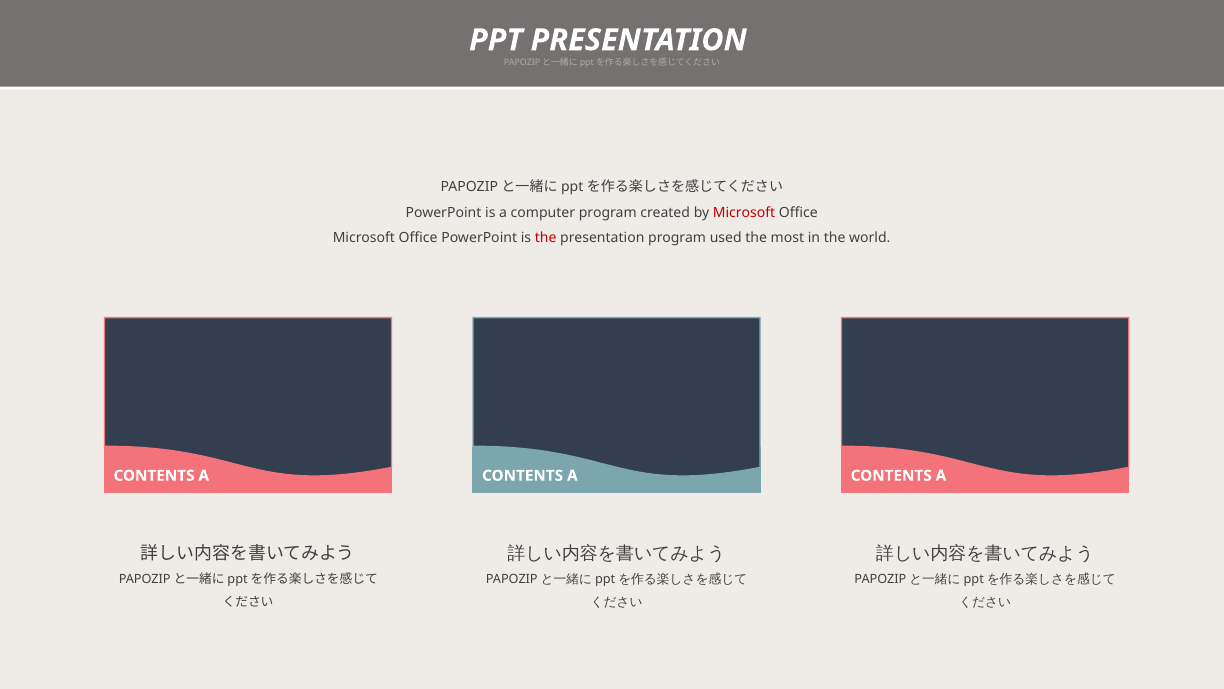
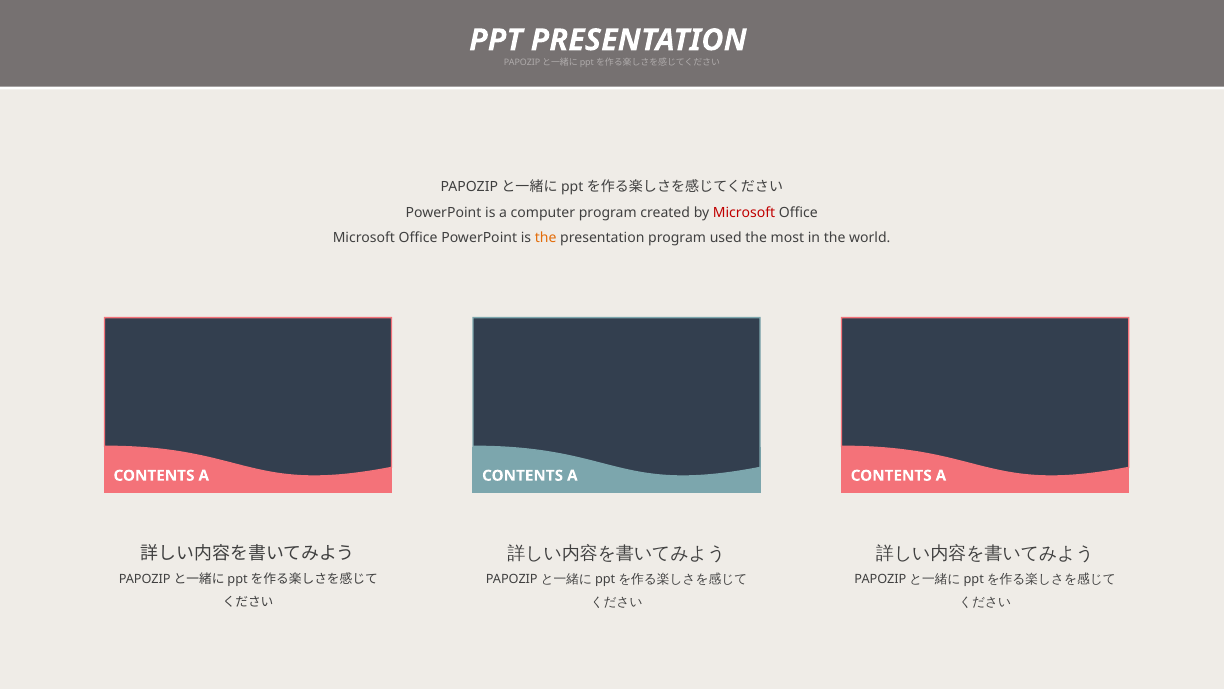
the colour: red -> orange (546, 238)
